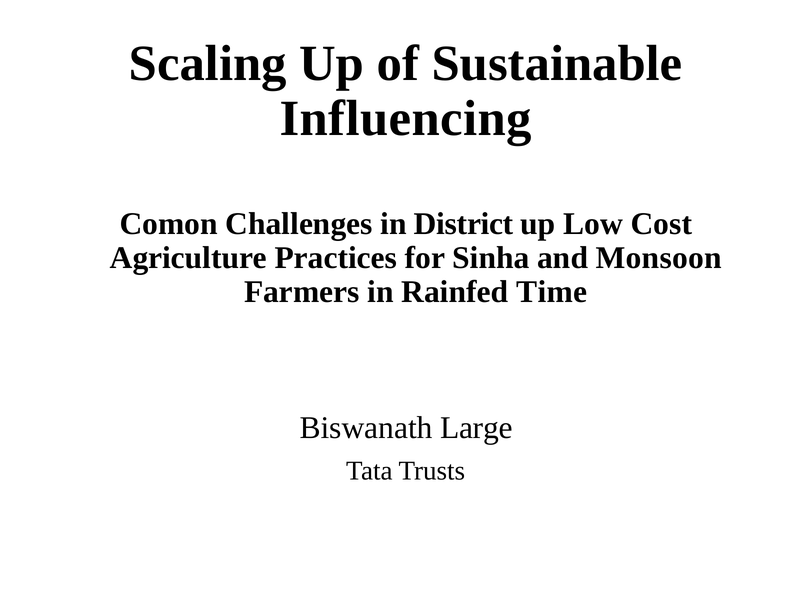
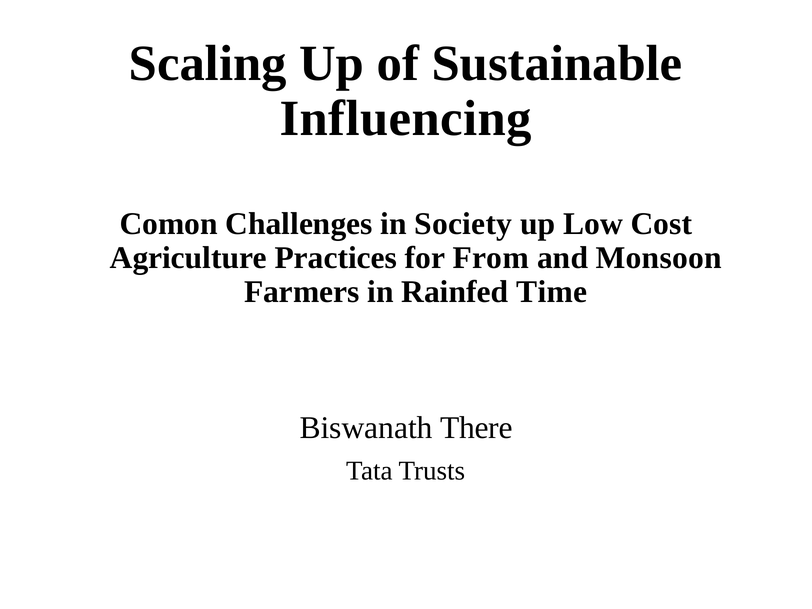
District: District -> Society (463, 224)
Sinha: Sinha -> From (491, 258)
Large: Large -> There (476, 428)
